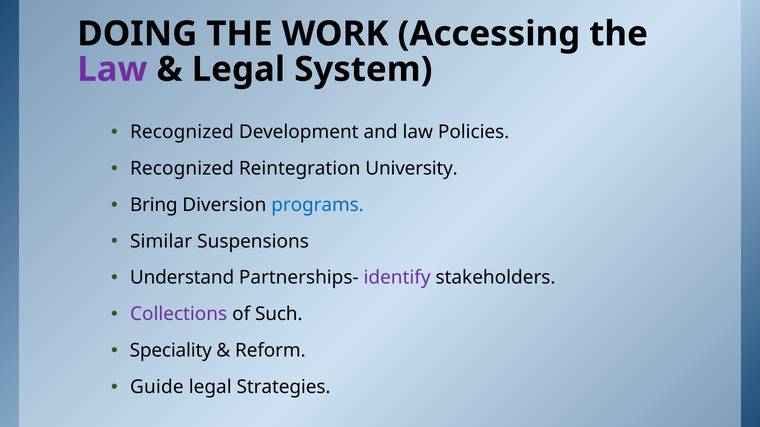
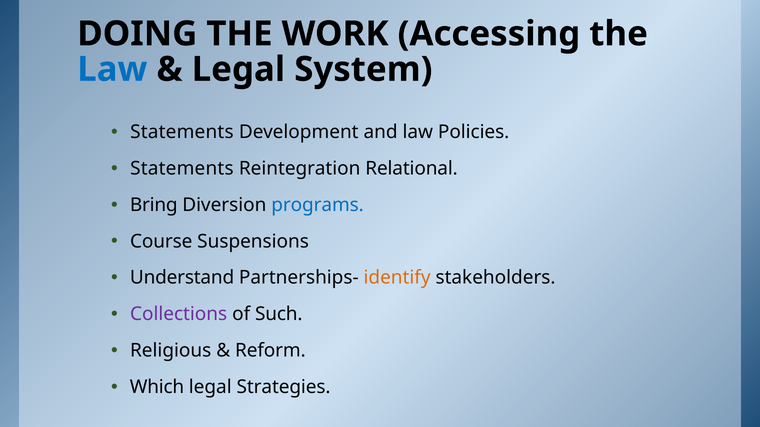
Law colour: purple -> blue (112, 69)
Recognized: Recognized -> Statements (182, 132)
Recognized: Recognized -> Statements (182, 169)
University: University -> Relational (412, 169)
Similar: Similar -> Course (161, 242)
identify colour: purple -> orange (397, 278)
Speciality: Speciality -> Religious (171, 351)
Guide: Guide -> Which (157, 387)
